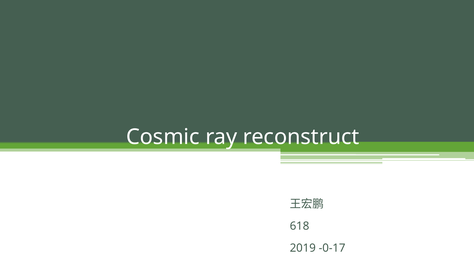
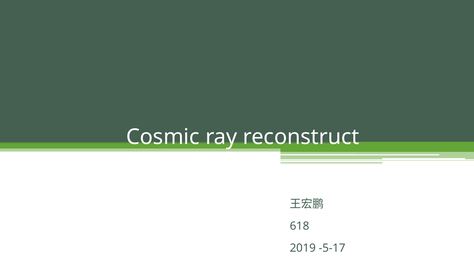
-0-17: -0-17 -> -5-17 (332, 248)
